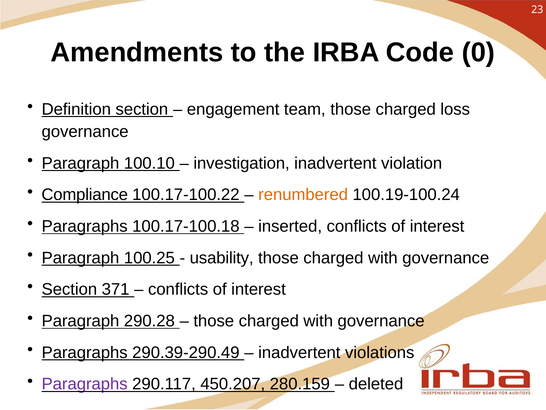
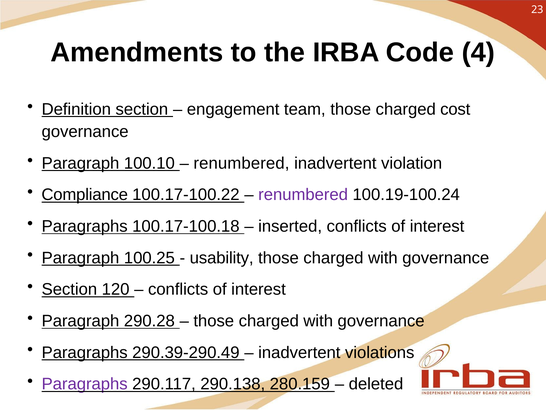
0: 0 -> 4 (478, 52)
loss: loss -> cost (455, 109)
investigation: investigation -> renumbered (241, 163)
renumbered colour: orange -> purple (303, 195)
371: 371 -> 120 (116, 289)
450.207: 450.207 -> 290.138 (233, 384)
